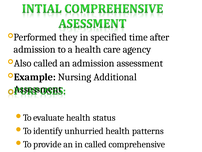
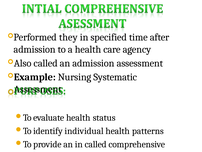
Additional: Additional -> Systematic (115, 77)
unhurried: unhurried -> individual (84, 131)
